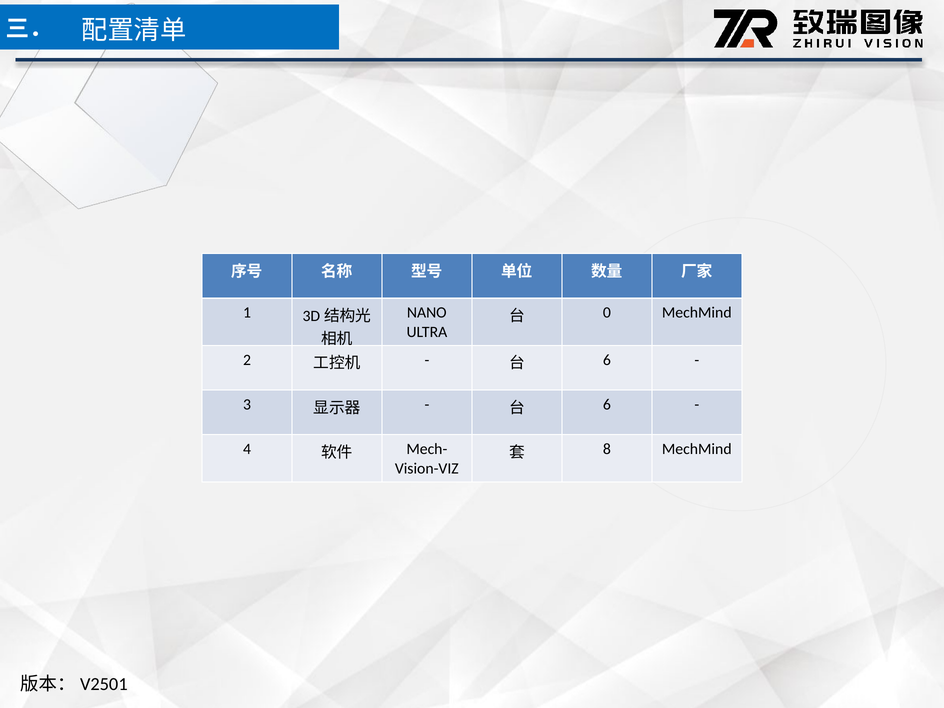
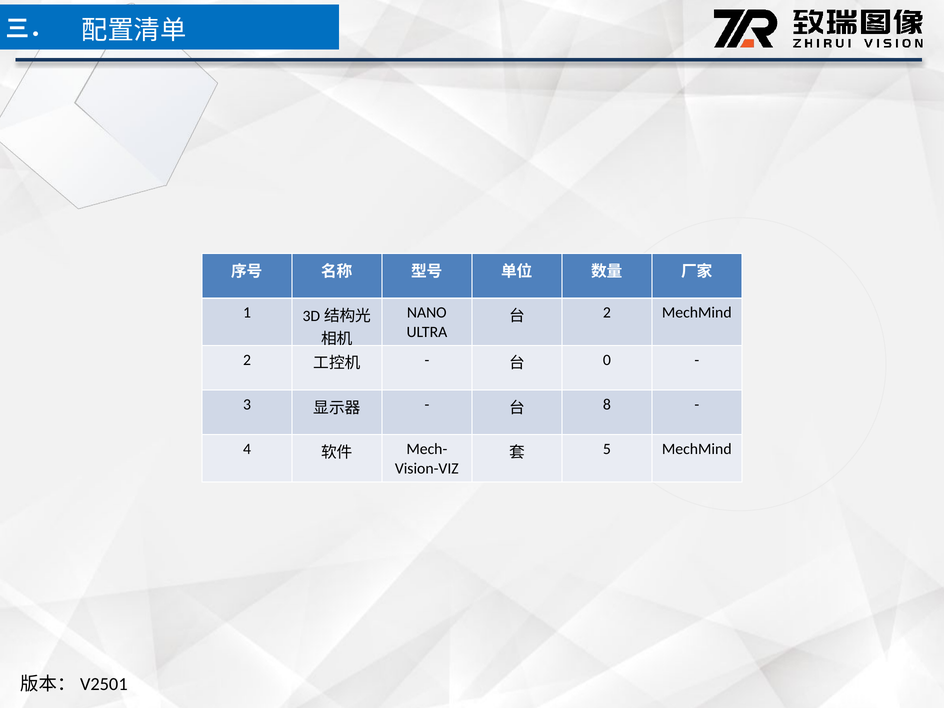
0: 0 -> 2 (607, 313)
6: 6 -> 0 (607, 360)
6: 6 -> 8 (607, 405)
8: 8 -> 5 (607, 449)
